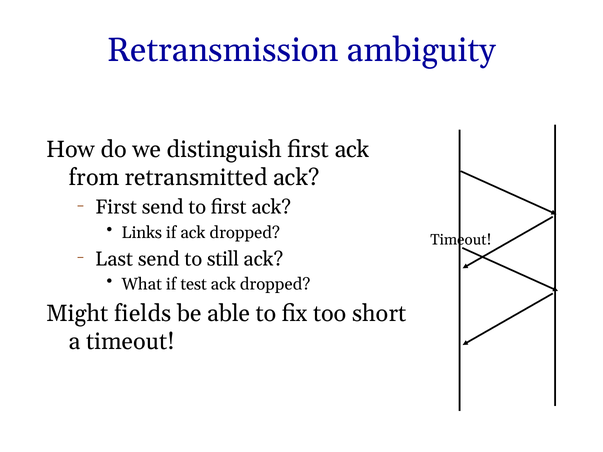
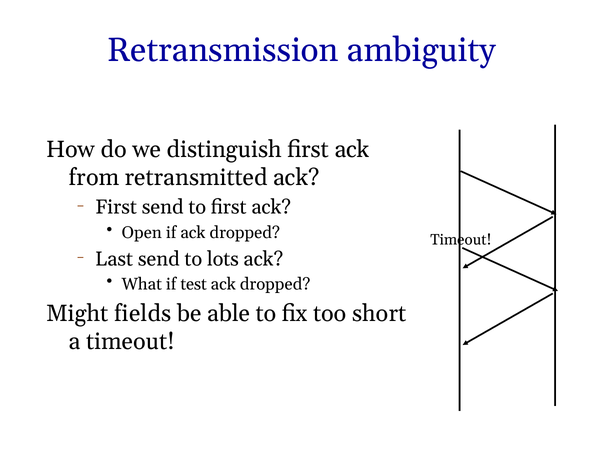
Links: Links -> Open (142, 233)
still: still -> lots (223, 259)
